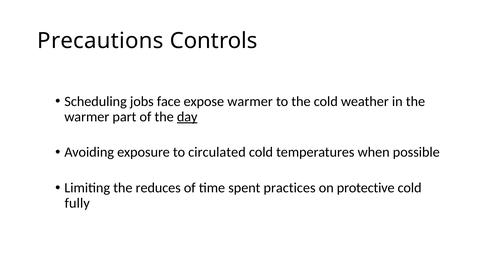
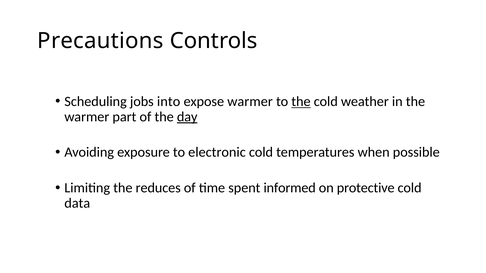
face: face -> into (169, 102)
the underline: none -> present (301, 102)
circulated: circulated -> electronic (217, 153)
practices: practices -> informed (290, 188)
fully: fully -> data (77, 203)
